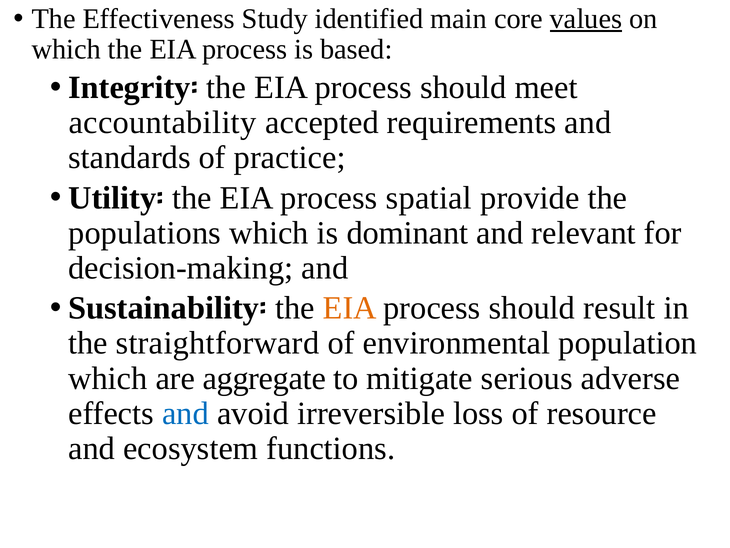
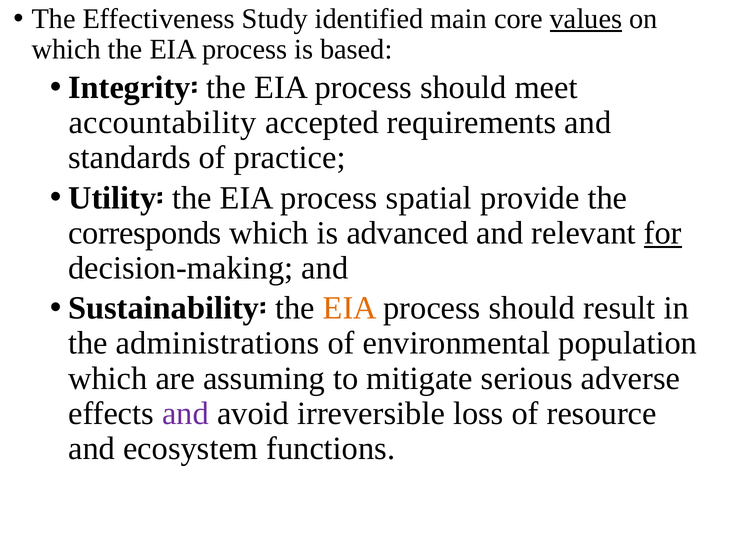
populations: populations -> corresponds (145, 233)
dominant: dominant -> advanced (407, 233)
for underline: none -> present (663, 233)
straightforward: straightforward -> administrations (218, 343)
aggregate: aggregate -> assuming (264, 378)
and colour: blue -> purple (185, 413)
